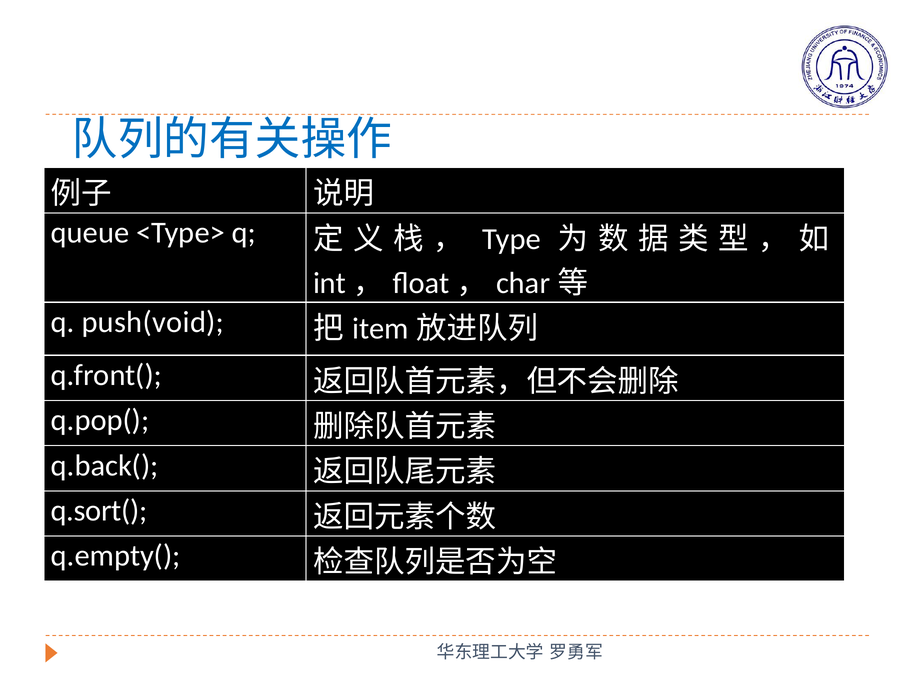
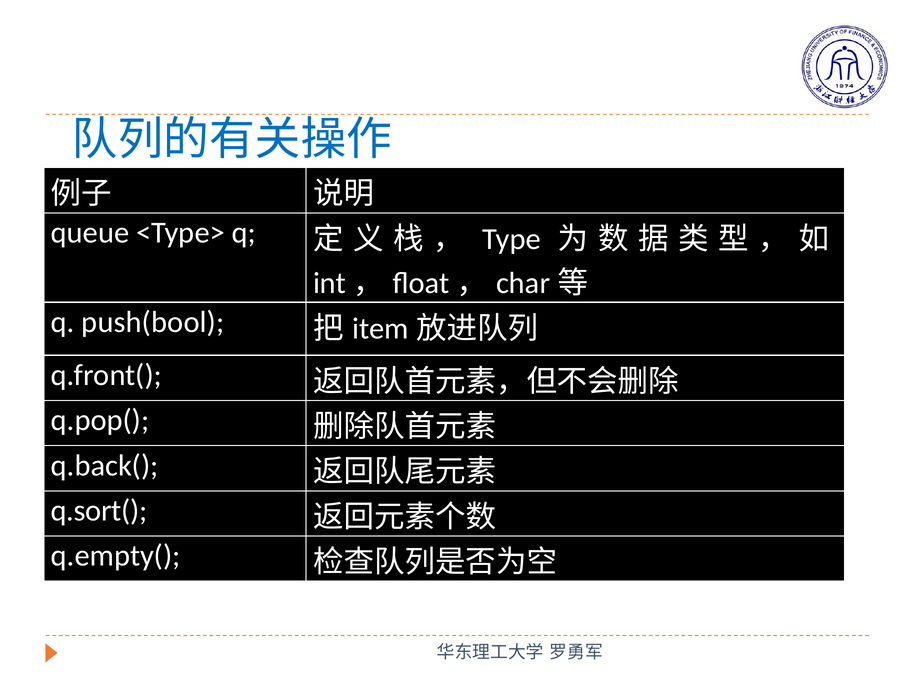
push(void: push(void -> push(bool (153, 322)
